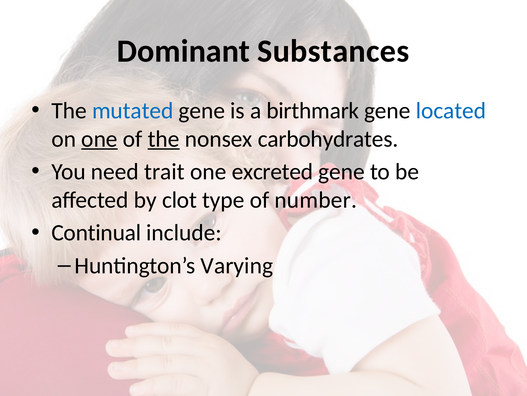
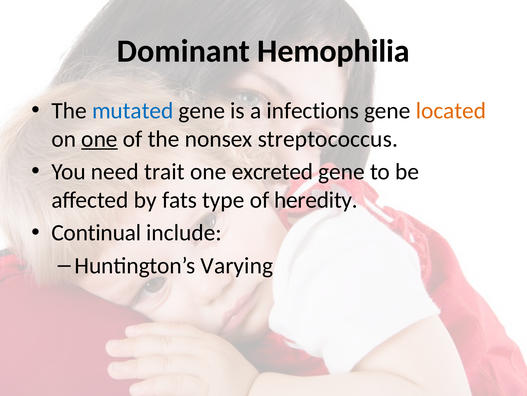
Substances: Substances -> Hemophilia (333, 51)
birthmark: birthmark -> infections (313, 111)
located colour: blue -> orange (451, 111)
the underline: present -> none (164, 139)
carbohydrates: carbohydrates -> streptococcus (328, 139)
clot: clot -> fats (179, 200)
number: number -> heredity (316, 200)
